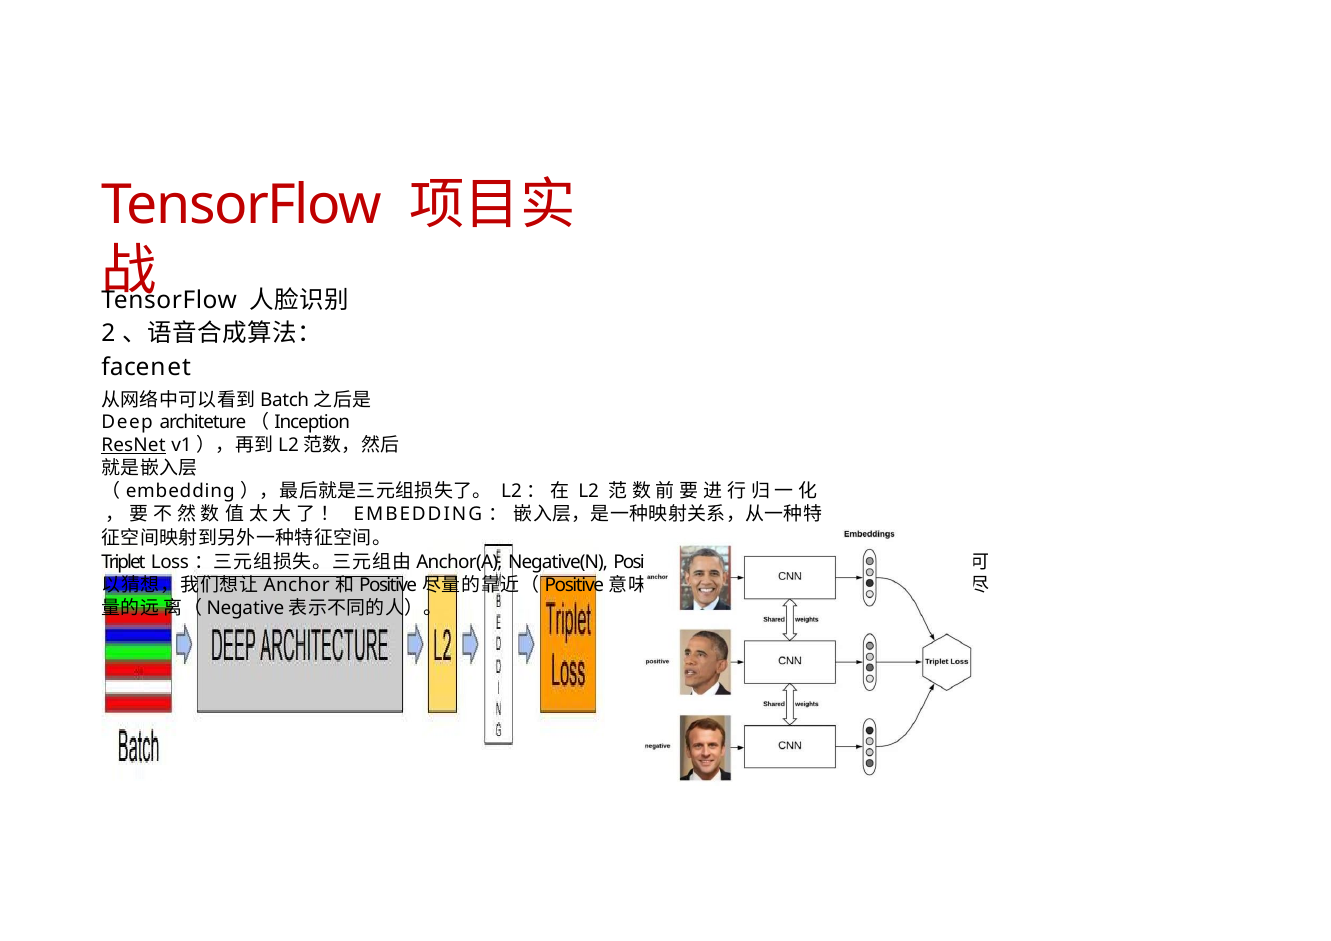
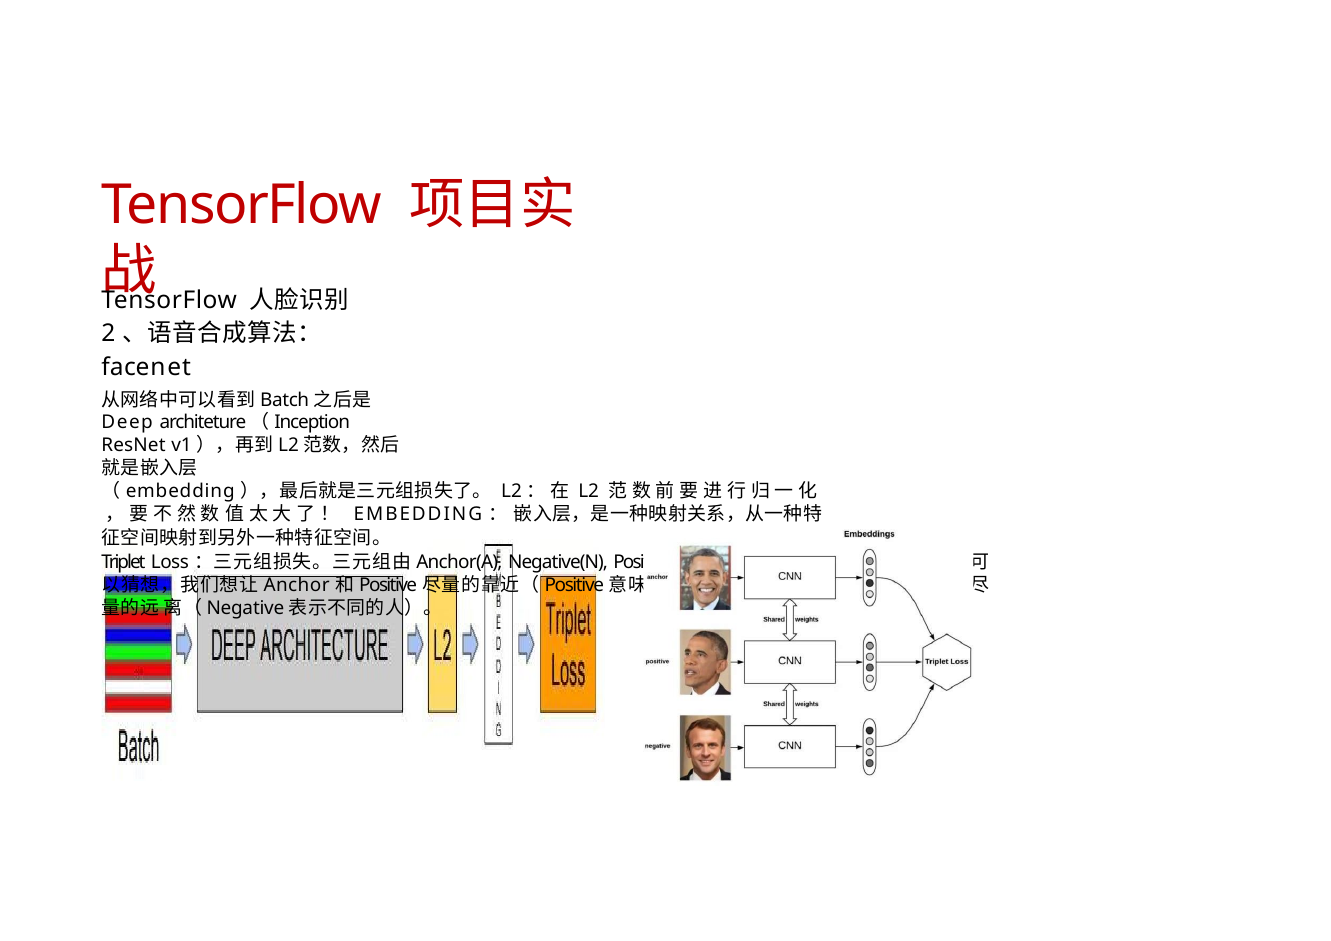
ResNet underline: present -> none (134, 446)
